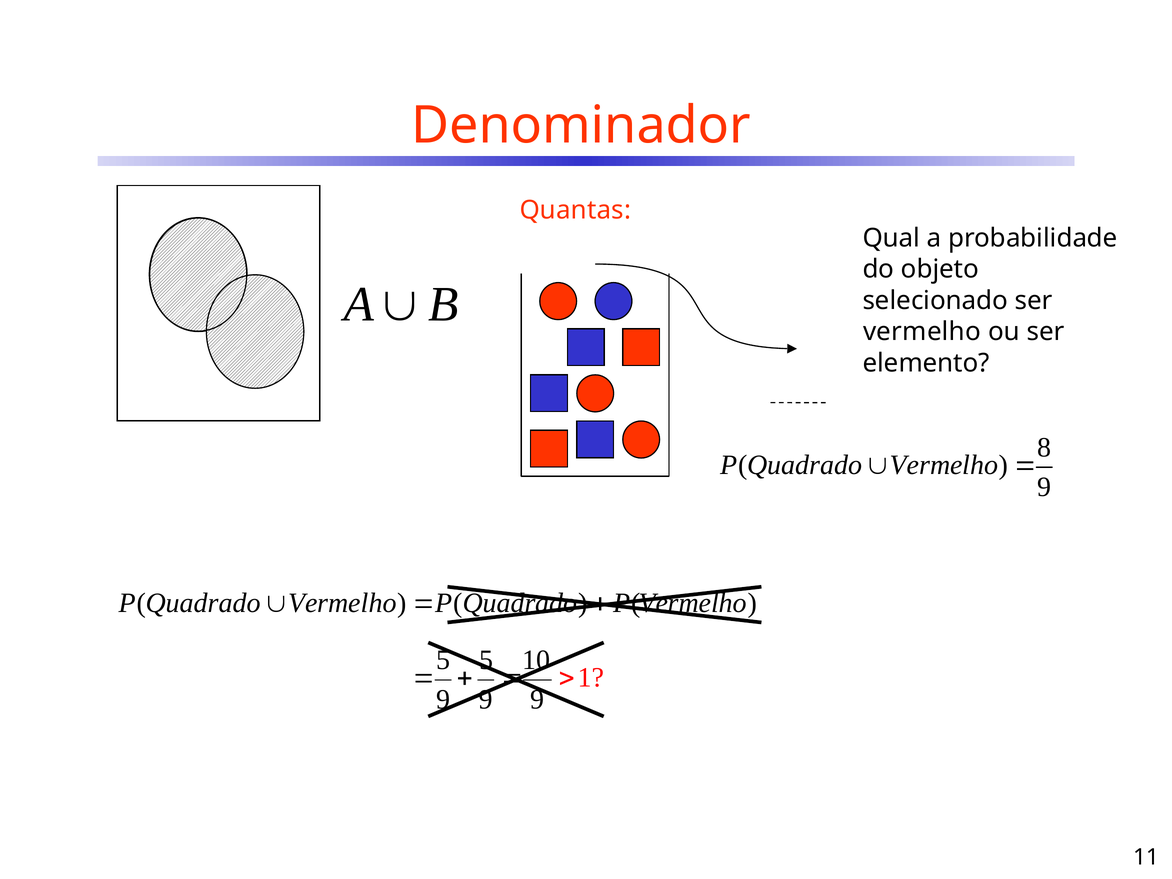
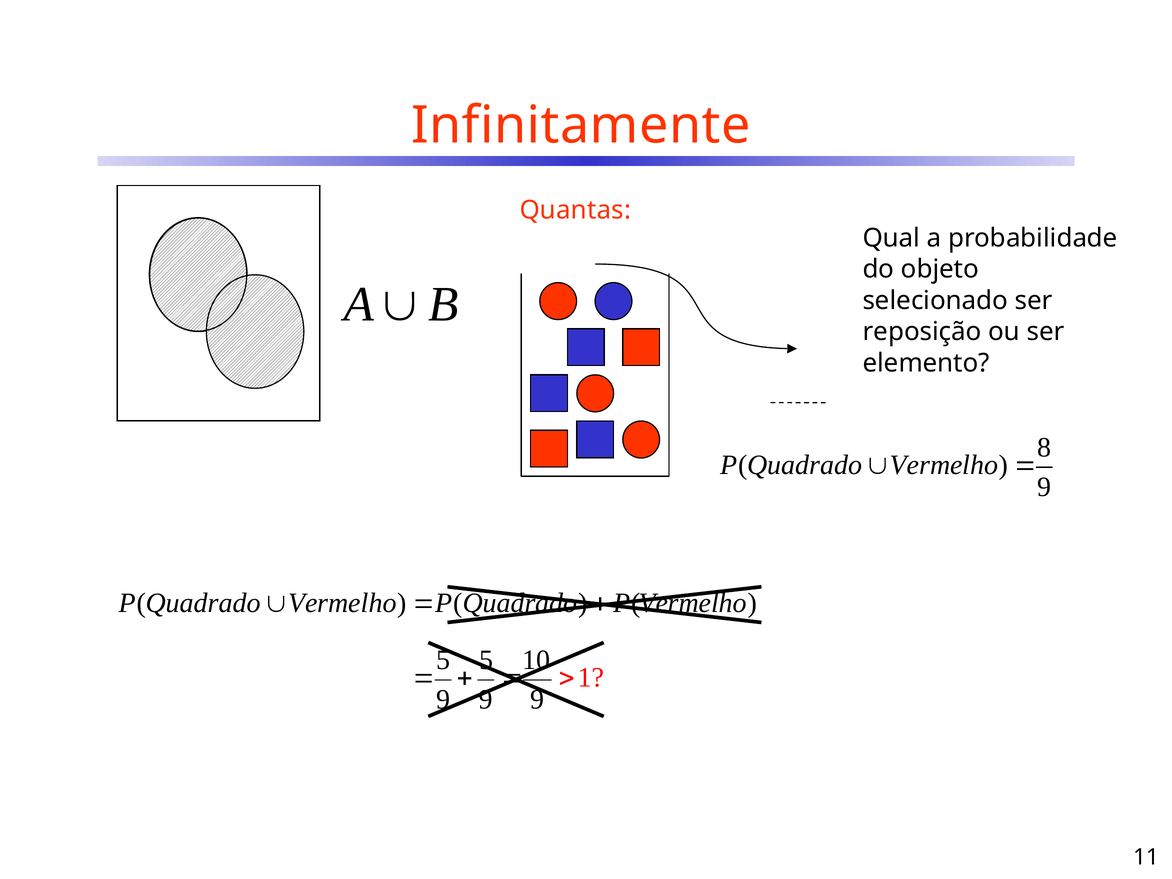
Denominador: Denominador -> Infinitamente (581, 126)
vermelho: vermelho -> reposição (922, 332)
